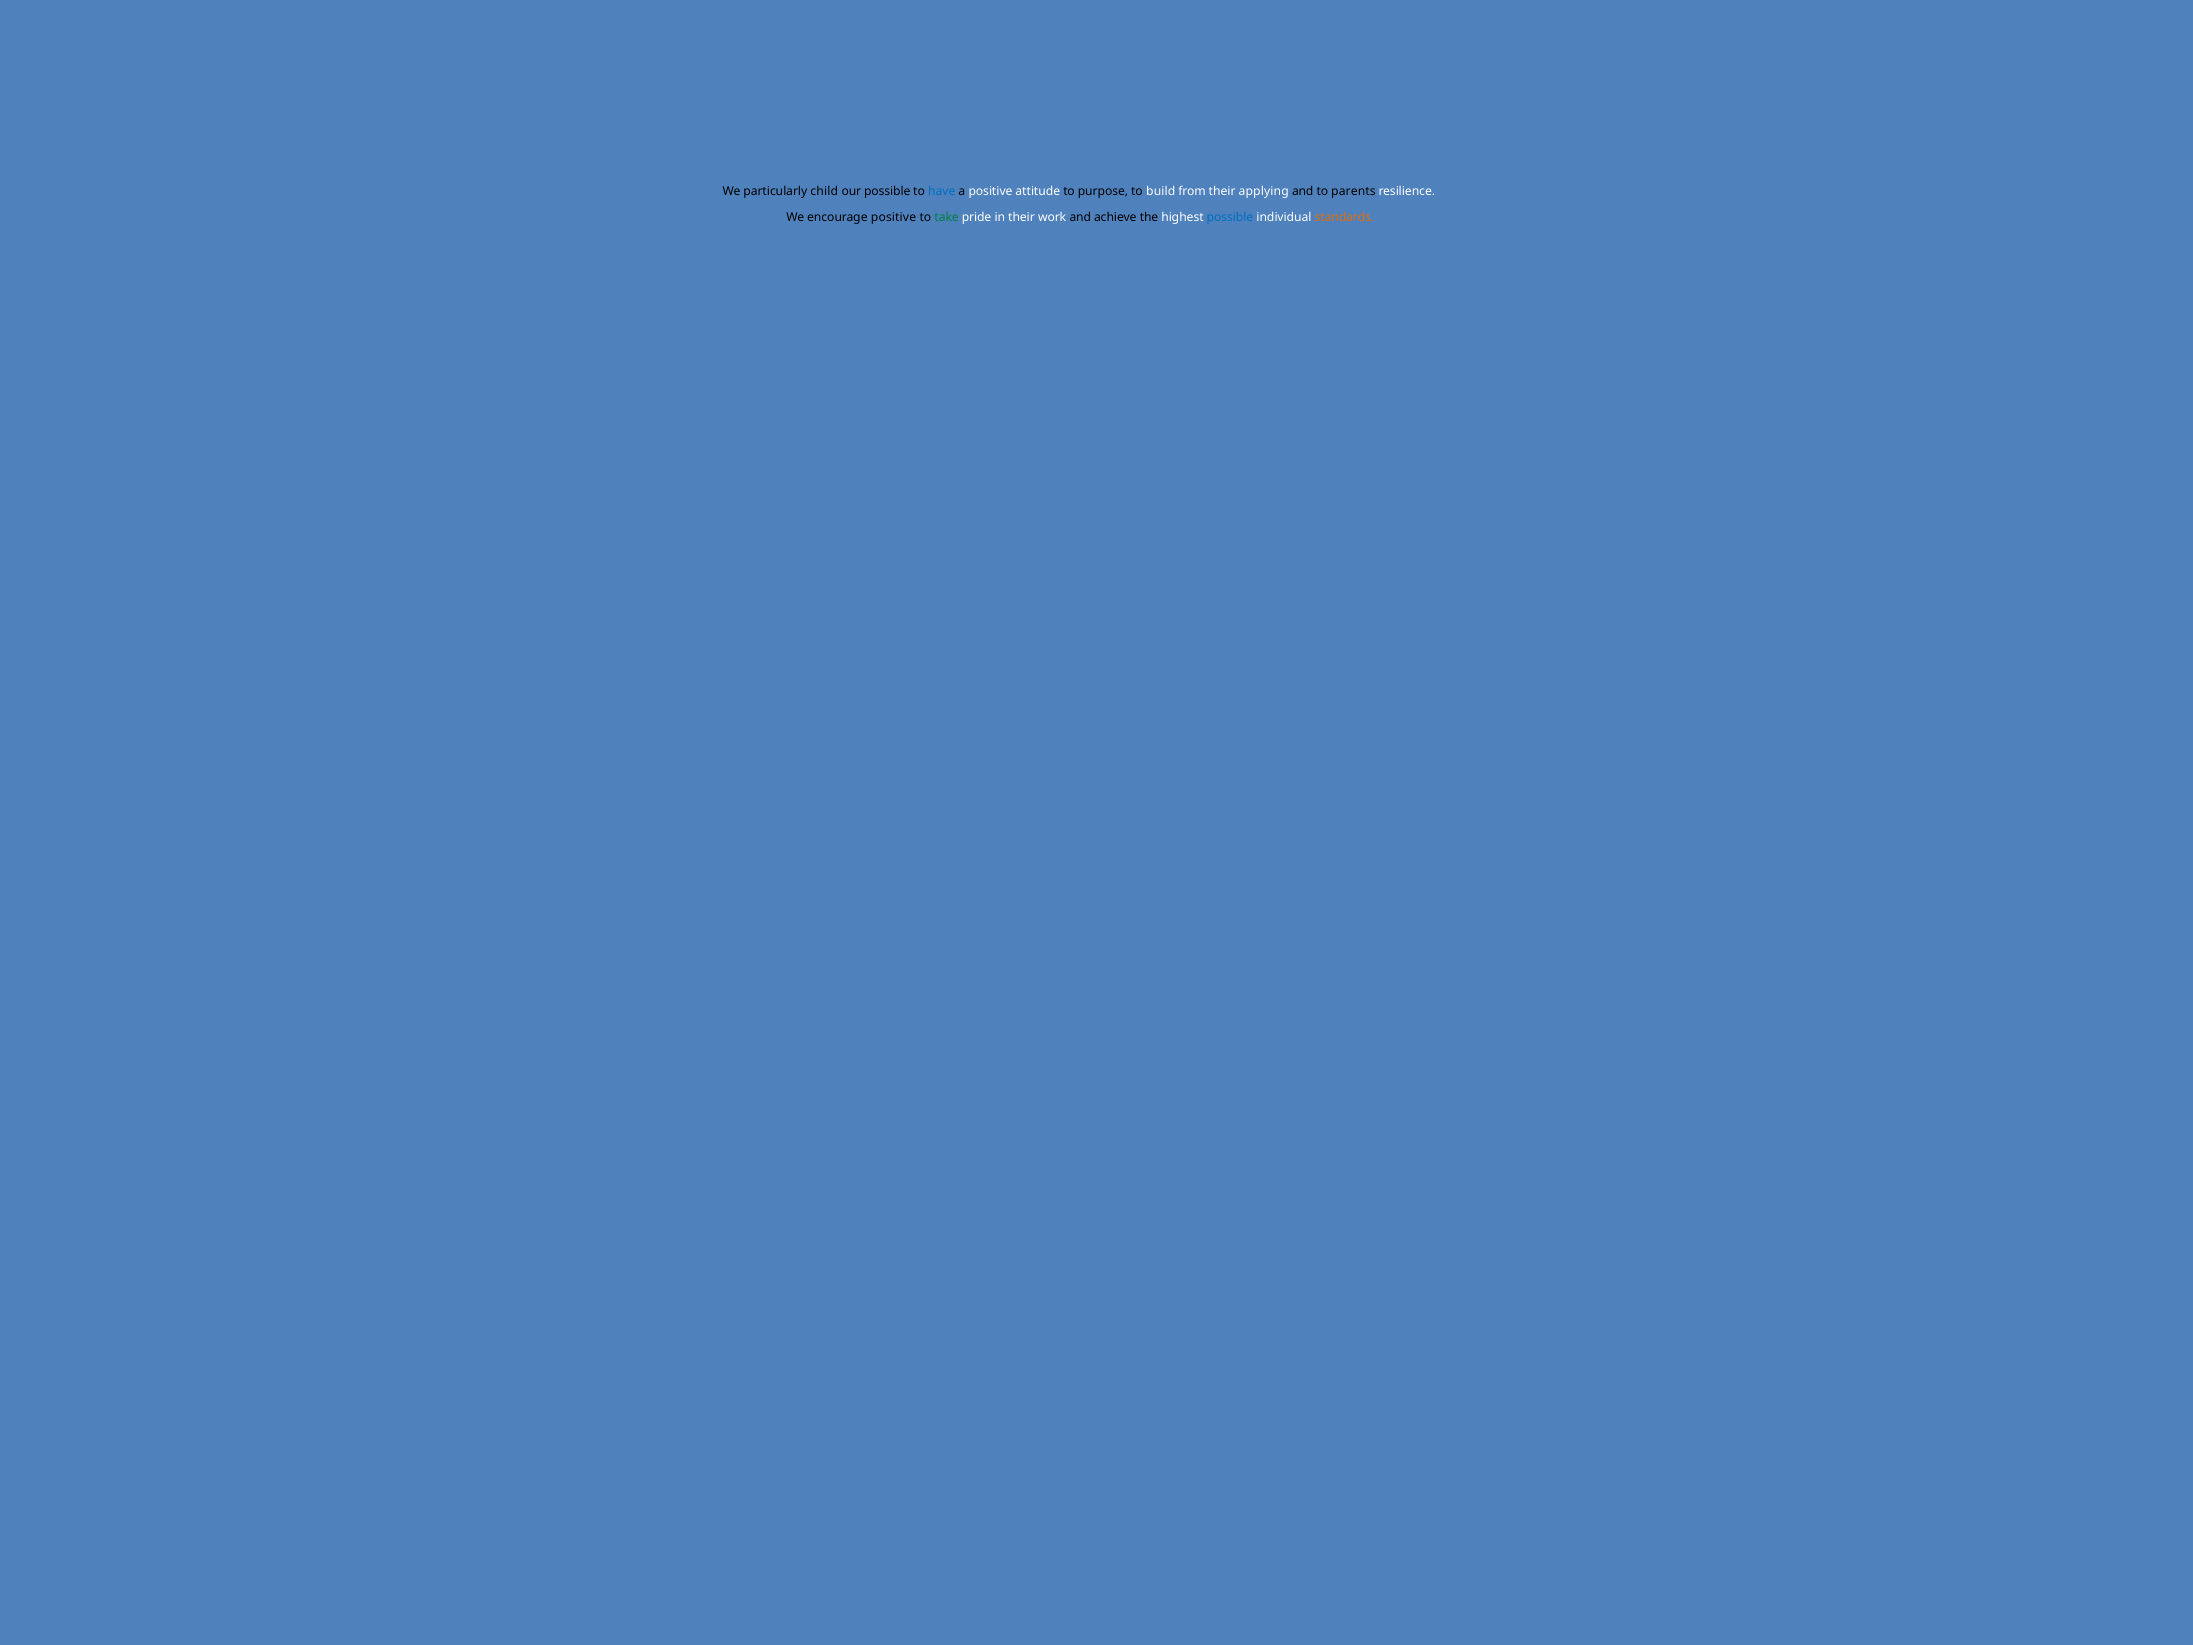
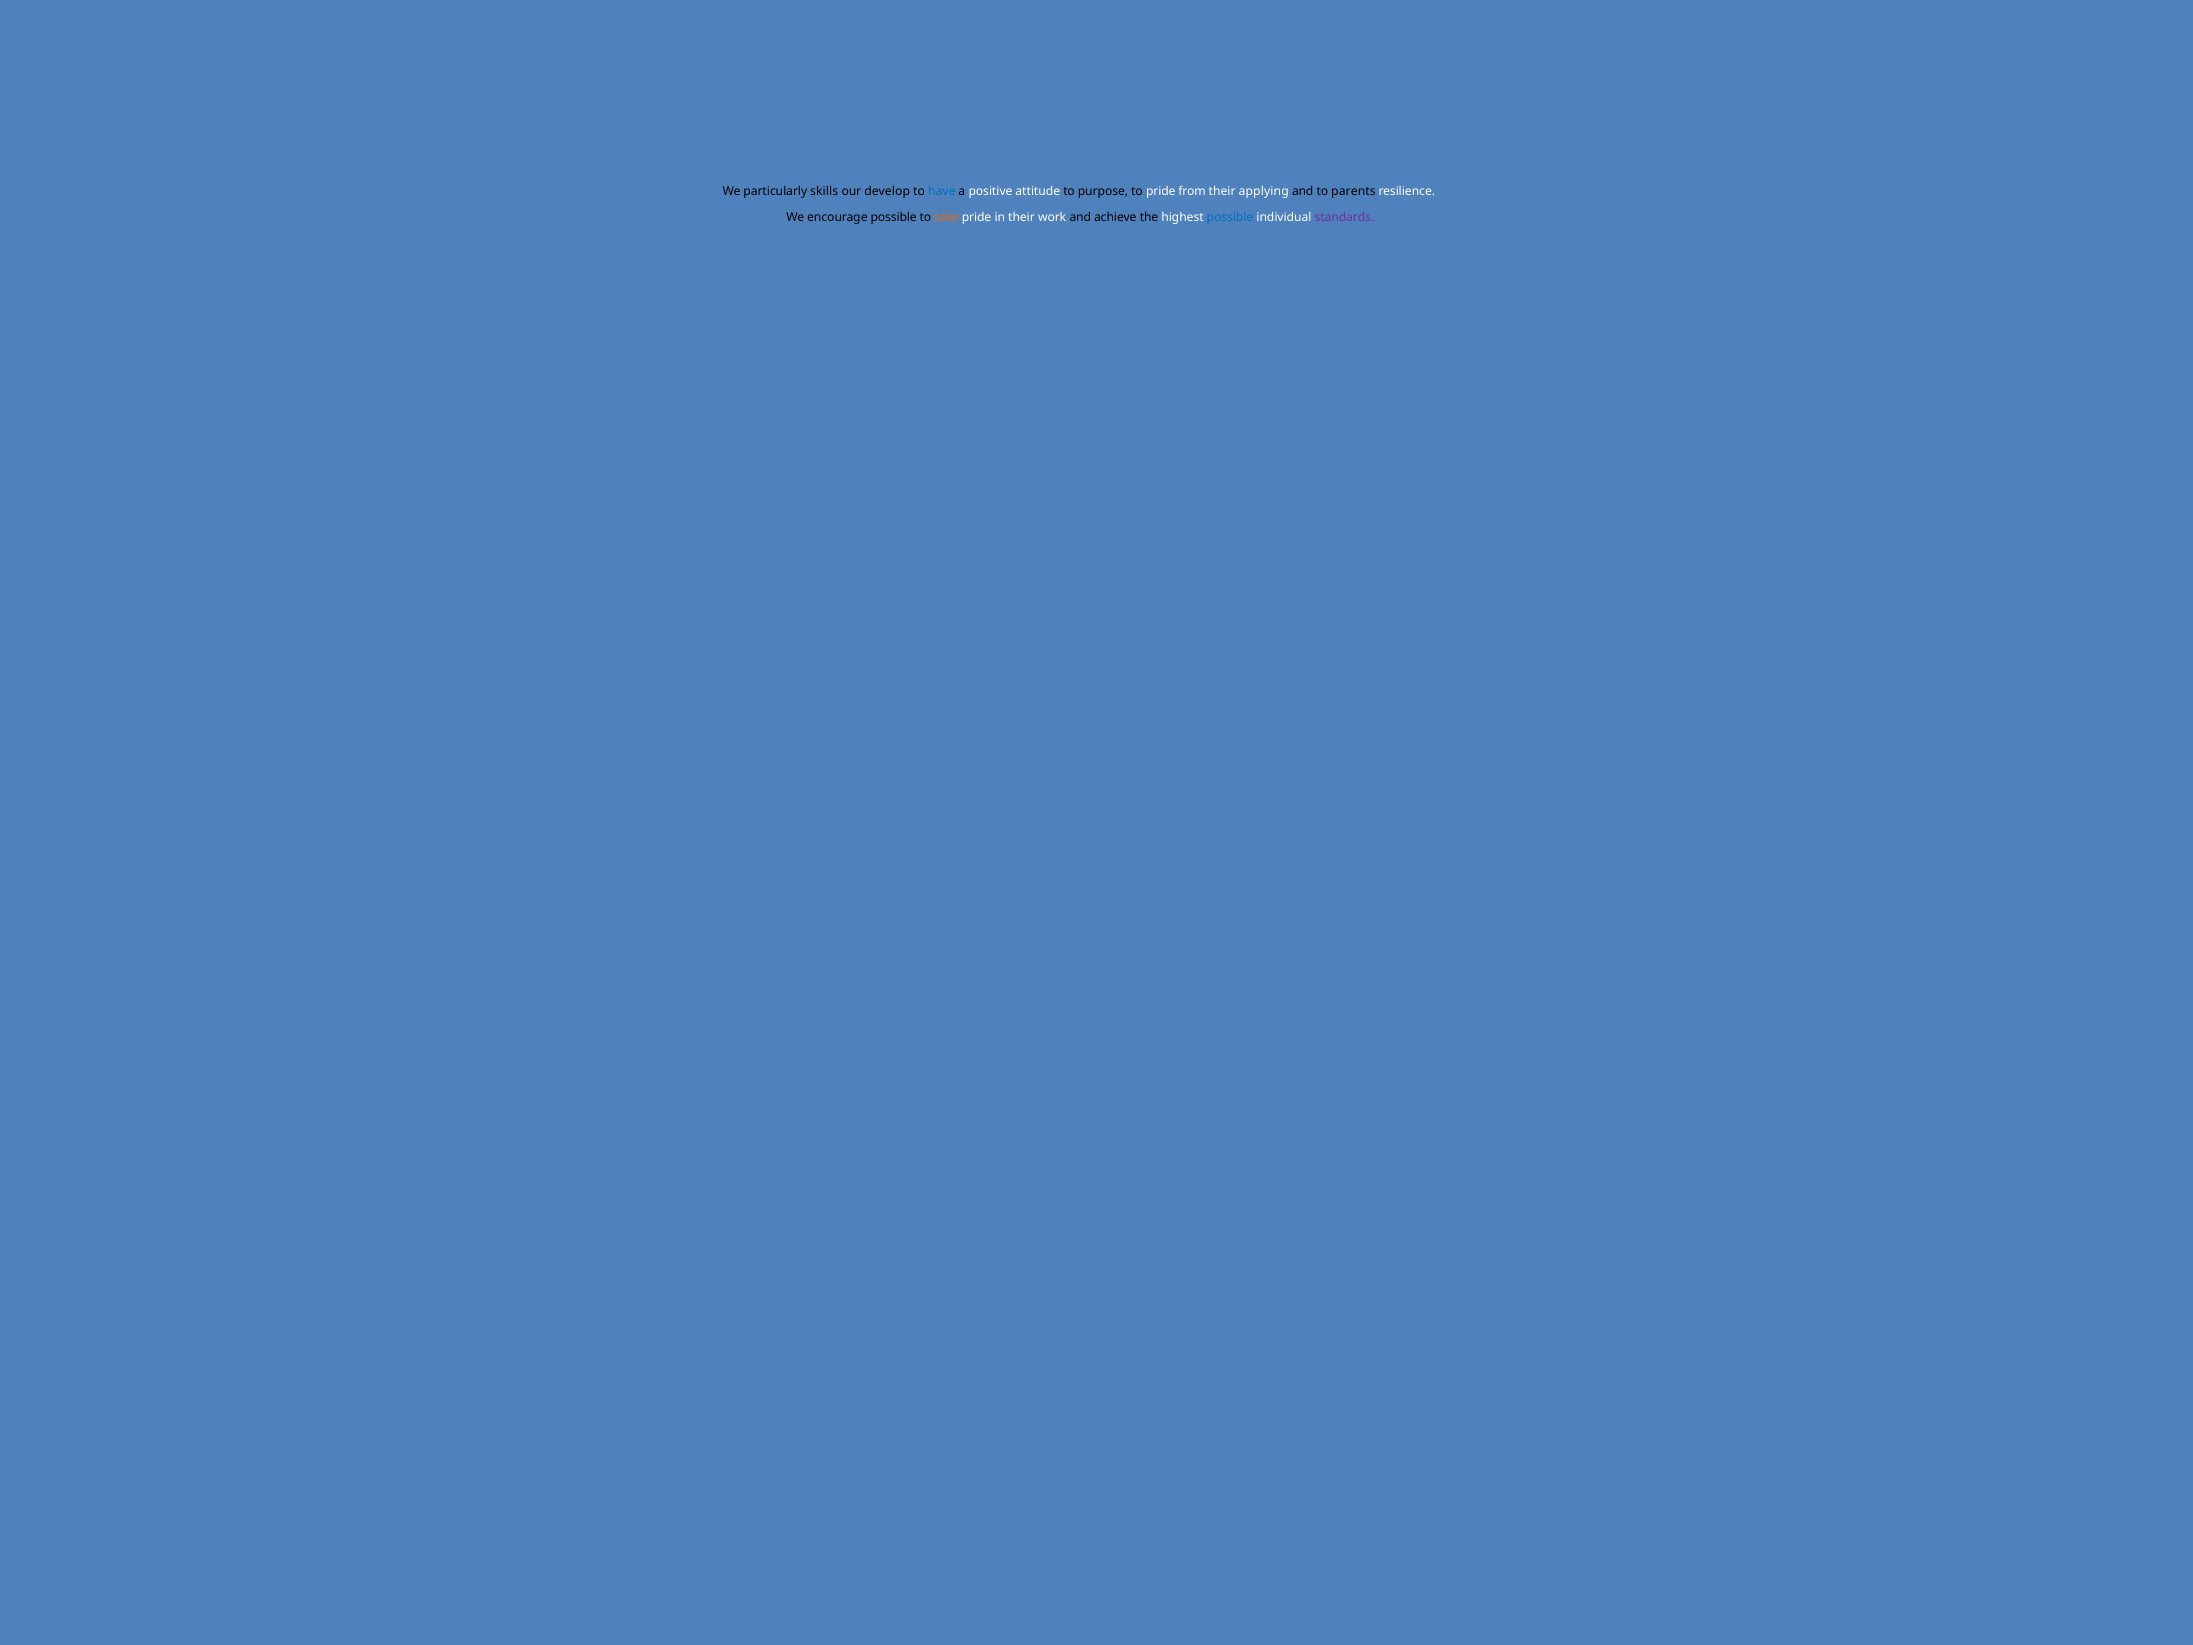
child: child -> skills (824, 191)
our possible: possible -> develop (887, 191)
to build: build -> pride (1161, 191)
encourage positive: positive -> possible (894, 218)
take colour: green -> orange (947, 218)
standards colour: orange -> purple (1344, 218)
